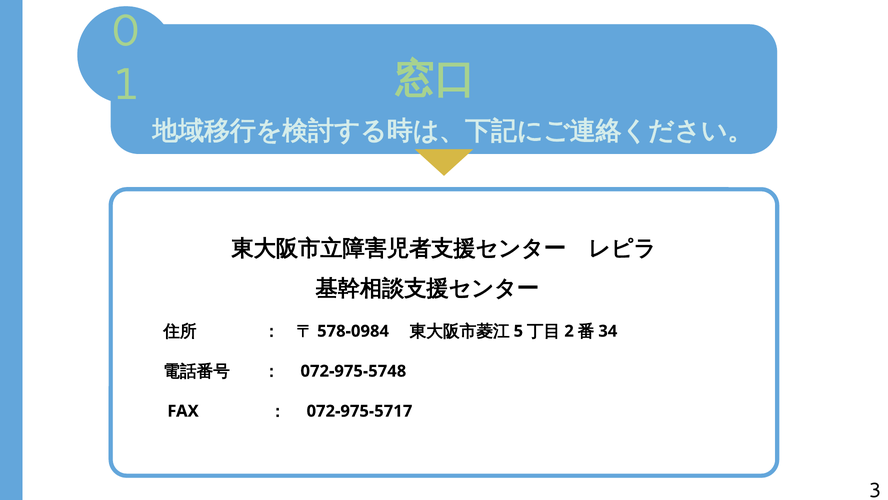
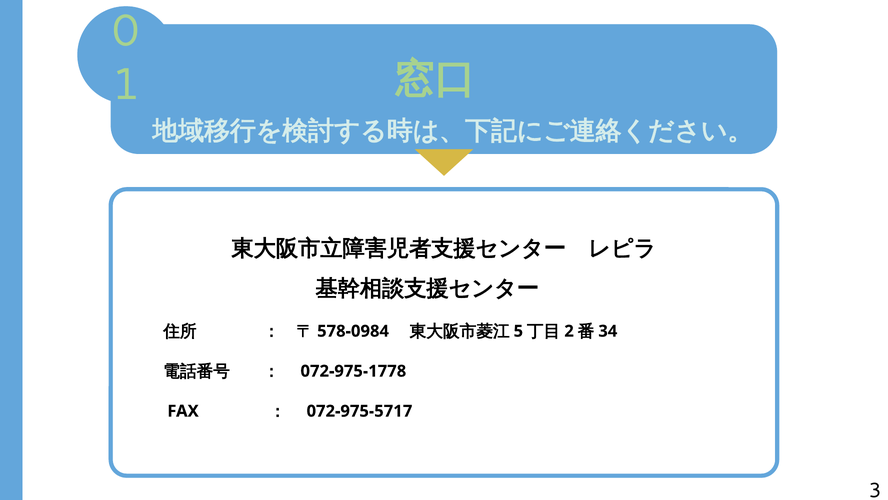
072-975-5748: 072-975-5748 -> 072-975-1778 (353, 371)
